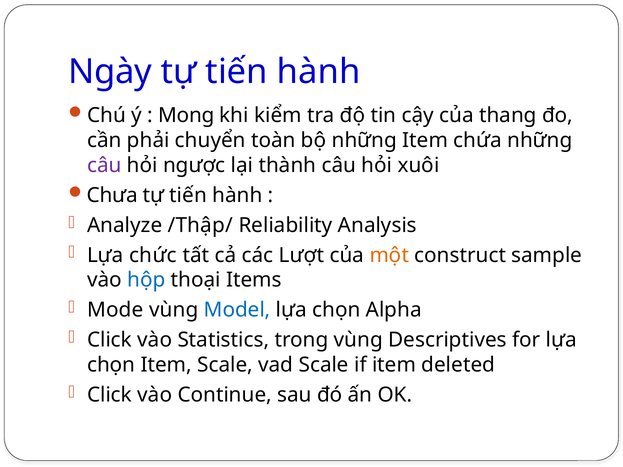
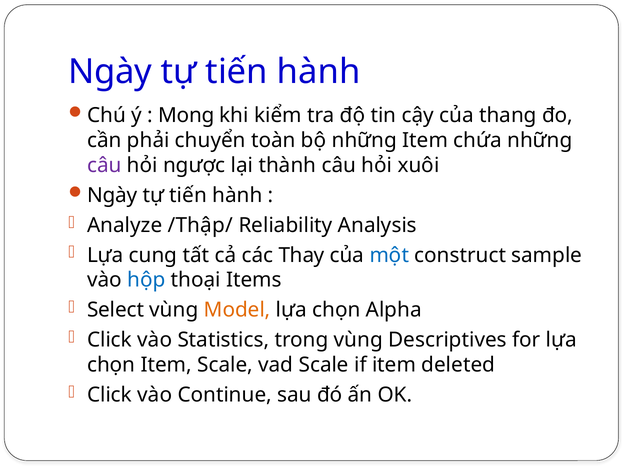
Chưa: Chưa -> Ngày (112, 195)
chức: chức -> cung (153, 255)
Lượt: Lượt -> Thay (302, 255)
một colour: orange -> blue (389, 255)
Mode: Mode -> Select (116, 310)
Model colour: blue -> orange (237, 310)
